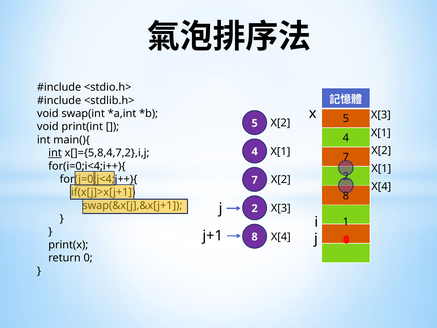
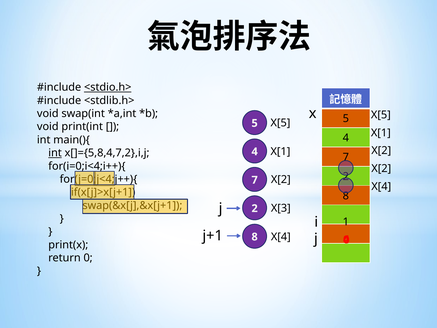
<stdio.h> underline: none -> present (108, 87)
X[3: X[3 -> X[5 (381, 115)
X[2: X[2 -> X[5 (280, 123)
X[1: X[1 -> X[2 (381, 168)
